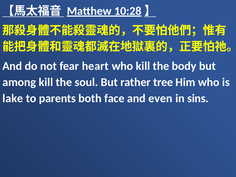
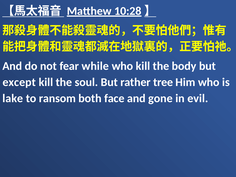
heart: heart -> while (95, 66)
among: among -> except (19, 82)
parents: parents -> ransom (57, 98)
even: even -> gone (160, 98)
sins: sins -> evil (198, 98)
